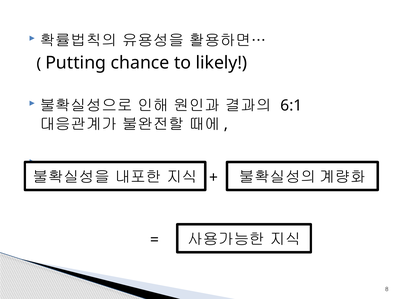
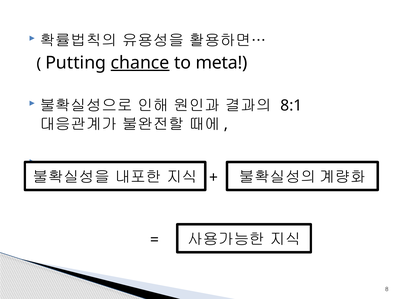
chance underline: none -> present (140, 63)
likely: likely -> meta (222, 63)
6:1: 6:1 -> 8:1 (291, 105)
